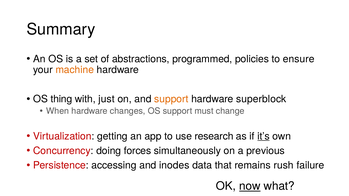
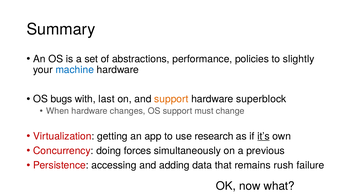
programmed: programmed -> performance (202, 59)
ensure: ensure -> slightly (299, 59)
machine colour: orange -> blue (75, 70)
thing: thing -> bugs (61, 99)
just: just -> last (107, 99)
inodes: inodes -> adding (174, 166)
now underline: present -> none (250, 186)
